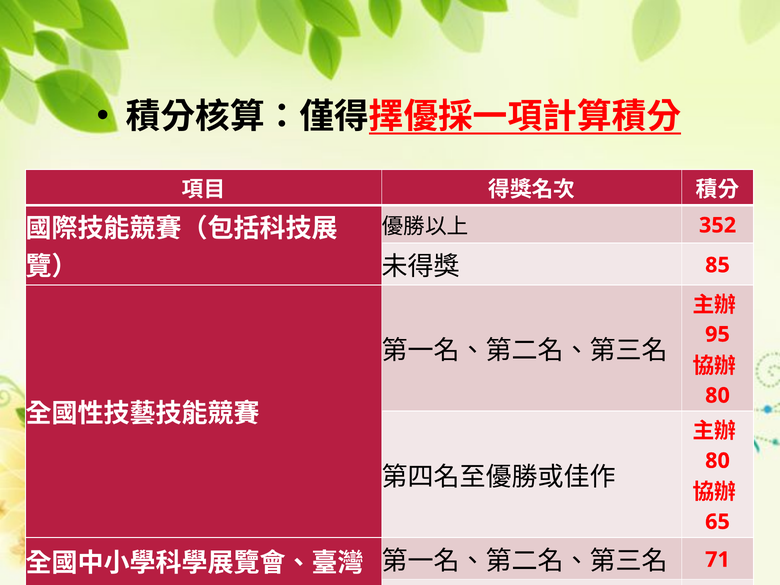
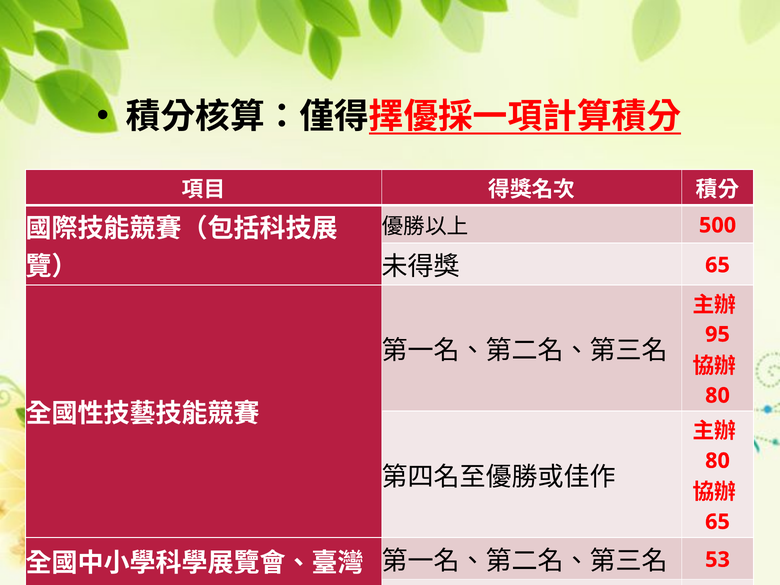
352: 352 -> 500 (718, 225)
85: 85 -> 65 (717, 265)
71: 71 -> 53 (717, 560)
